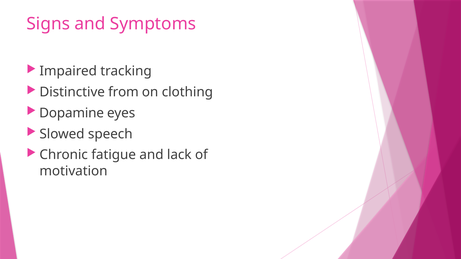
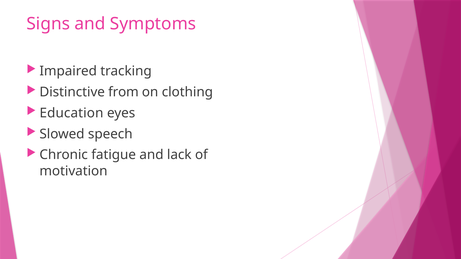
Dopamine: Dopamine -> Education (71, 113)
